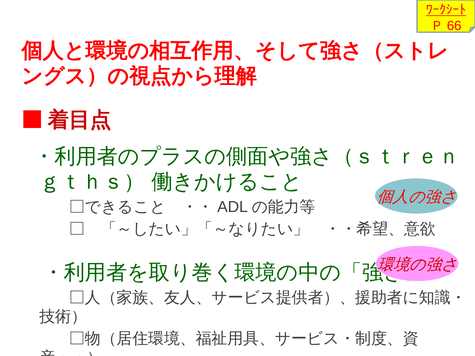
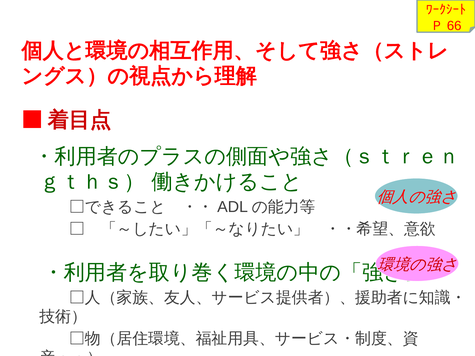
ﾜｰｸｼｰﾄ underline: present -> none (446, 10)
